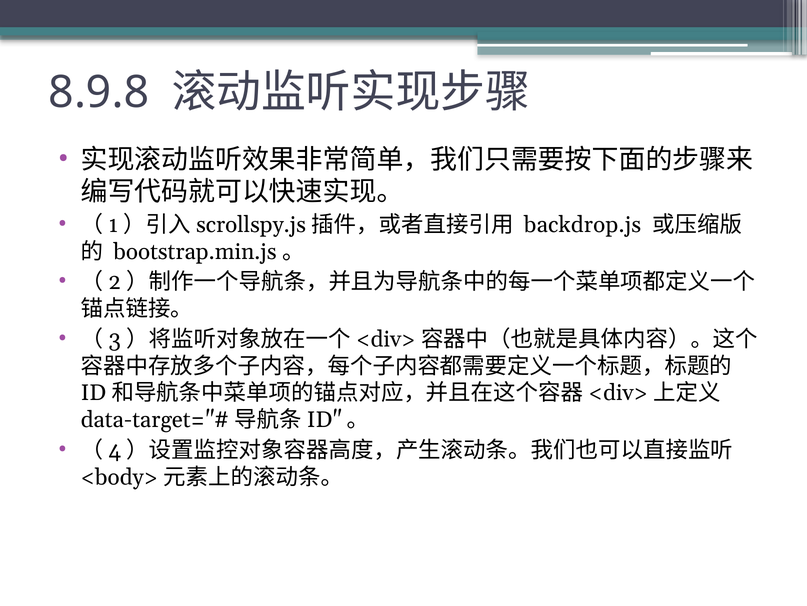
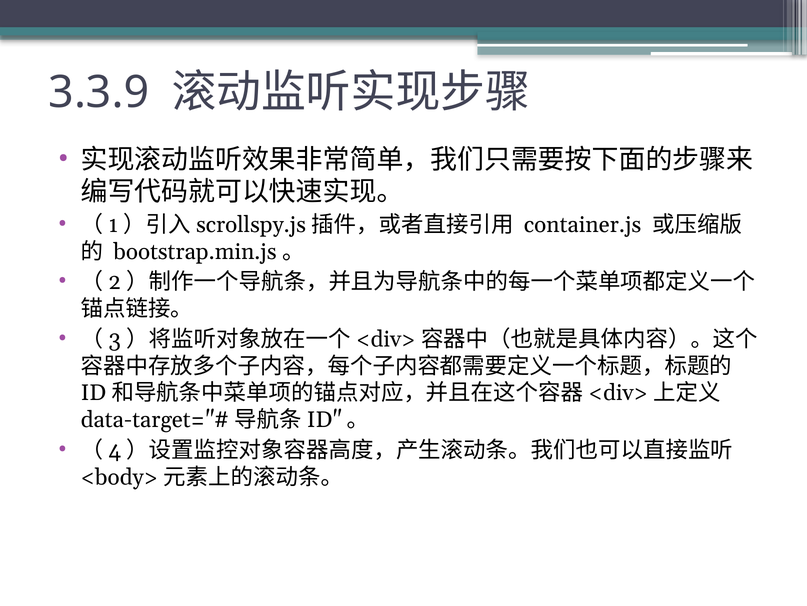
8.9.8: 8.9.8 -> 3.3.9 (99, 92)
backdrop.js: backdrop.js -> container.js (583, 224)
